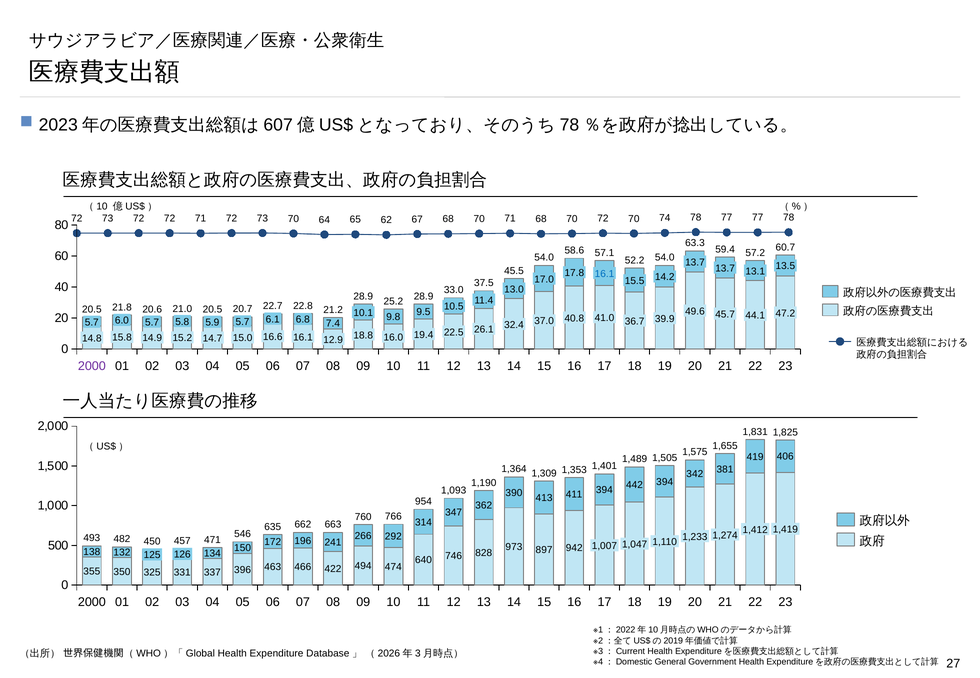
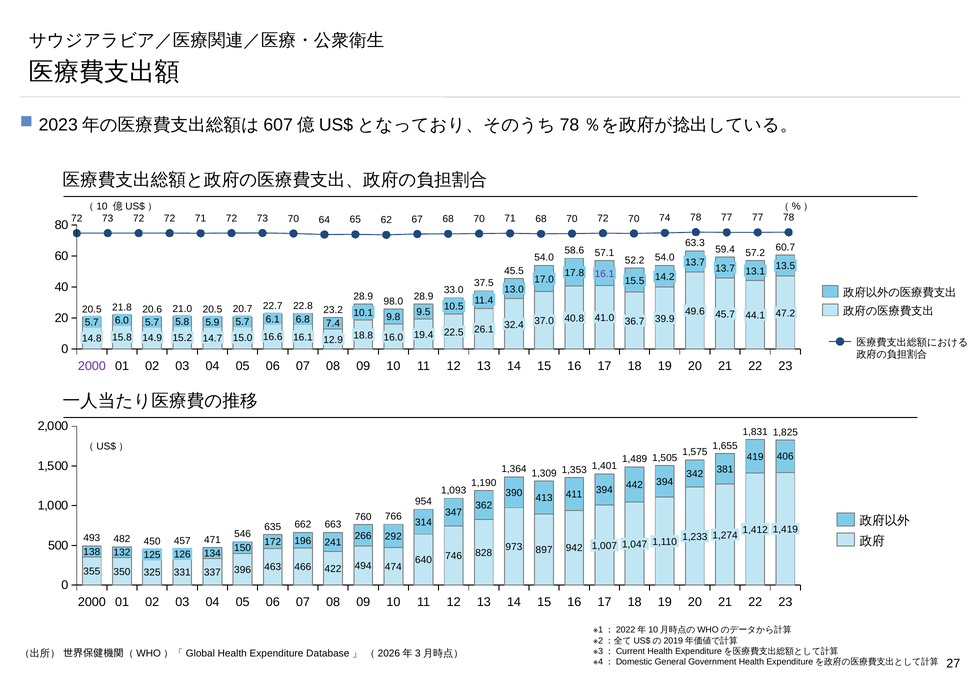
16.1 colour: blue -> purple (604, 274)
25.2: 25.2 -> 98.0 (393, 301)
21.2: 21.2 -> 23.2 (333, 310)
